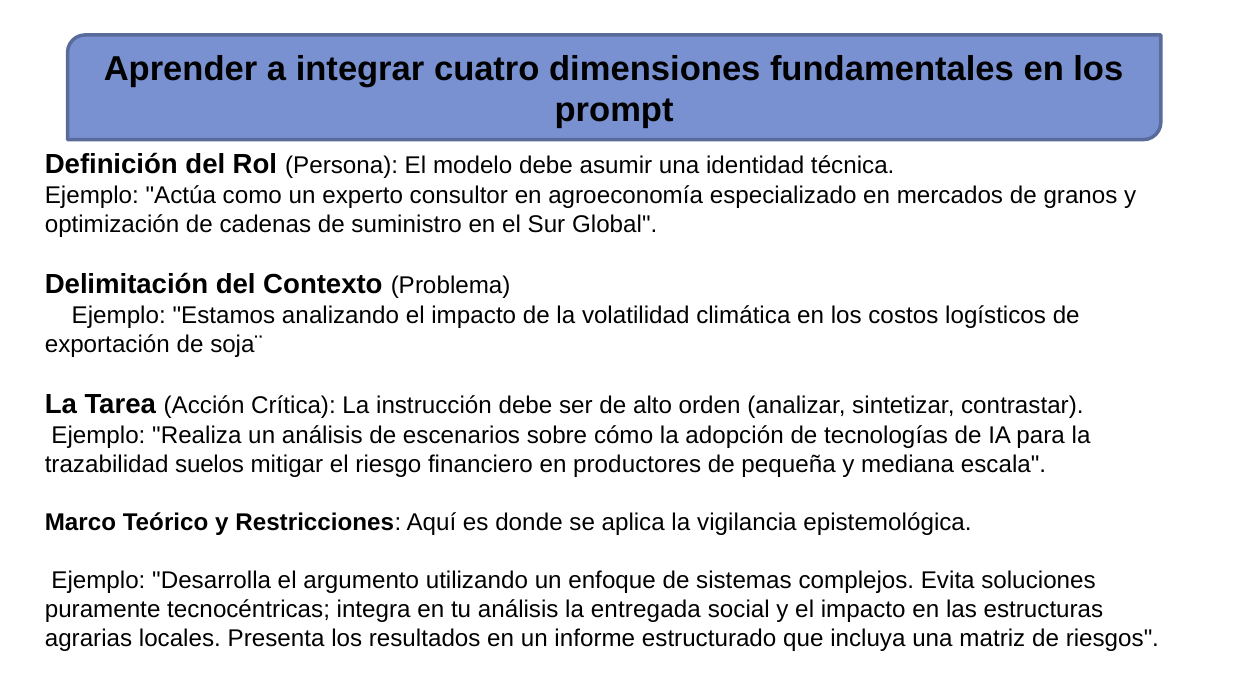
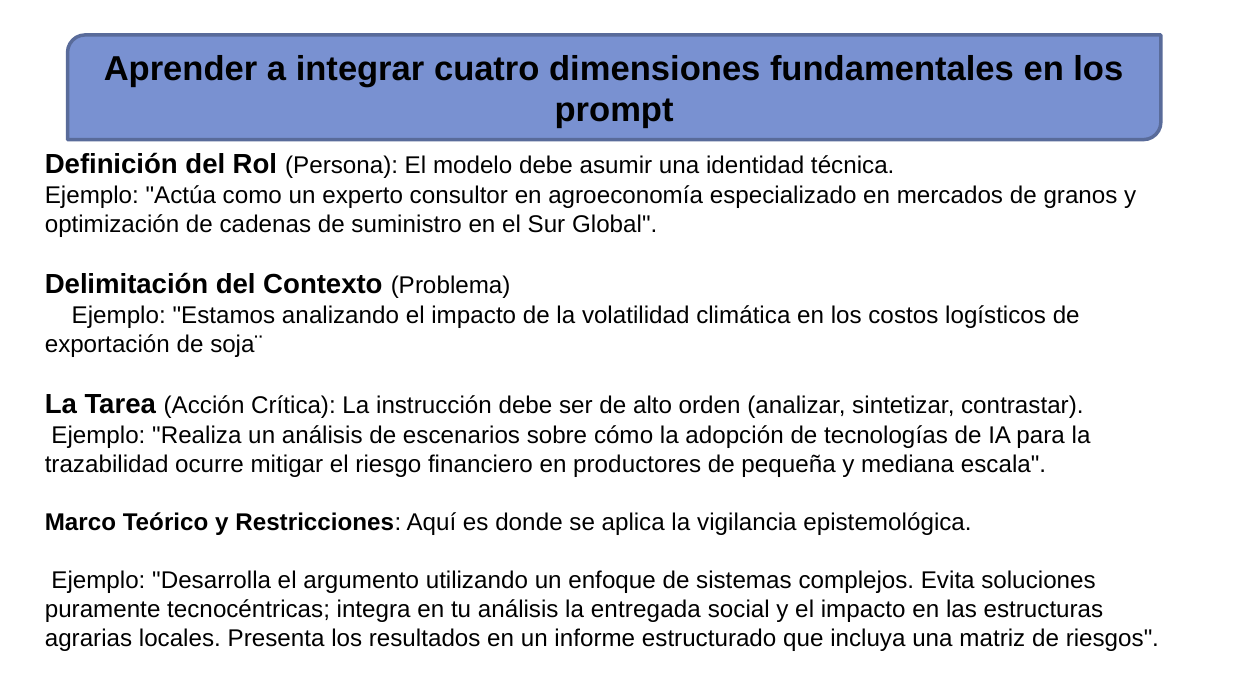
suelos: suelos -> ocurre (209, 465)
